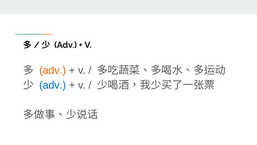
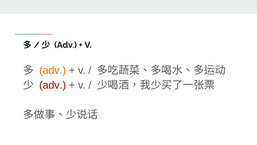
adv colour: blue -> red (53, 85)
